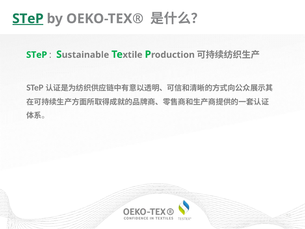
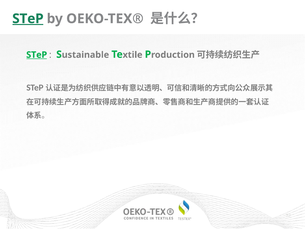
STeP underline: none -> present (37, 55)
